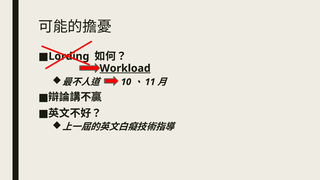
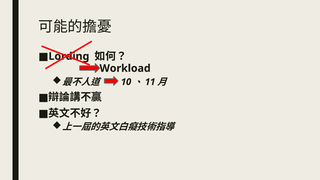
Workload underline: present -> none (125, 68)
